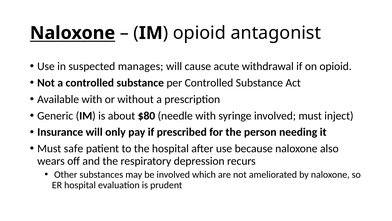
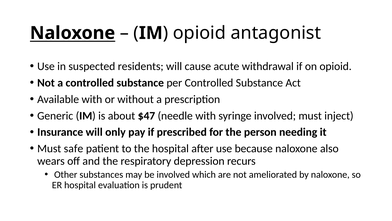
manages: manages -> residents (141, 66)
$80: $80 -> $47 (146, 115)
